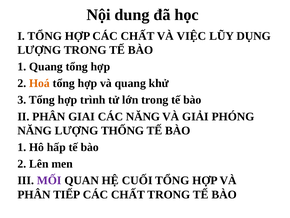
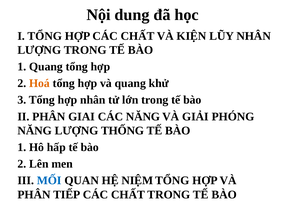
VIỆC: VIỆC -> KIỆN (191, 36)
LŨY DỤNG: DỤNG -> NHÂN (254, 36)
hợp trình: trình -> nhân (93, 100)
MỐI colour: purple -> blue (49, 180)
CUỐI: CUỐI -> NIỆM (137, 180)
